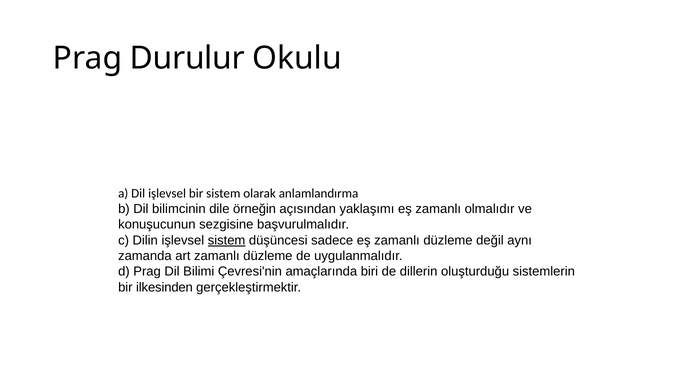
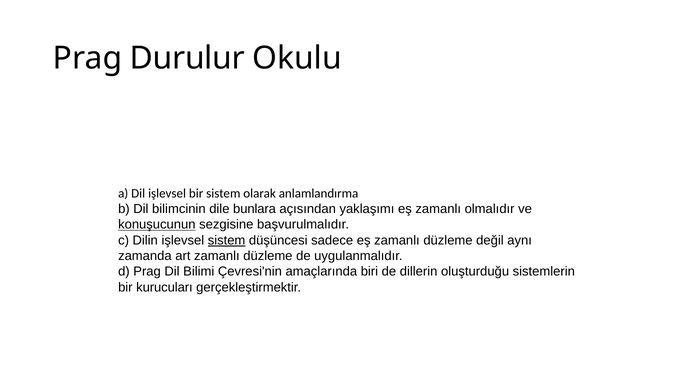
örneğin: örneğin -> bunlara (255, 209)
konuşucunun underline: none -> present (157, 225)
ilkesinden: ilkesinden -> kurucuları (164, 287)
